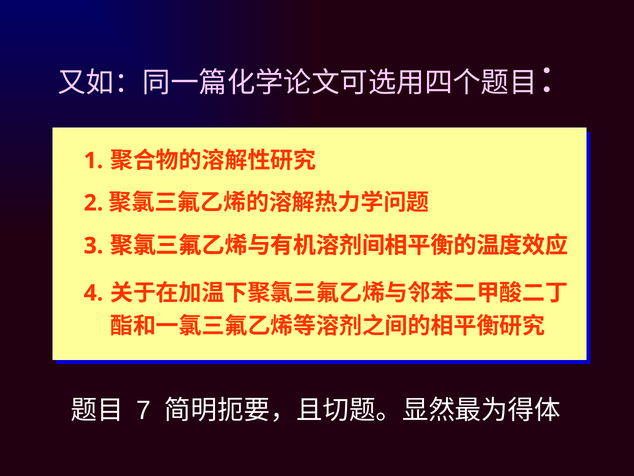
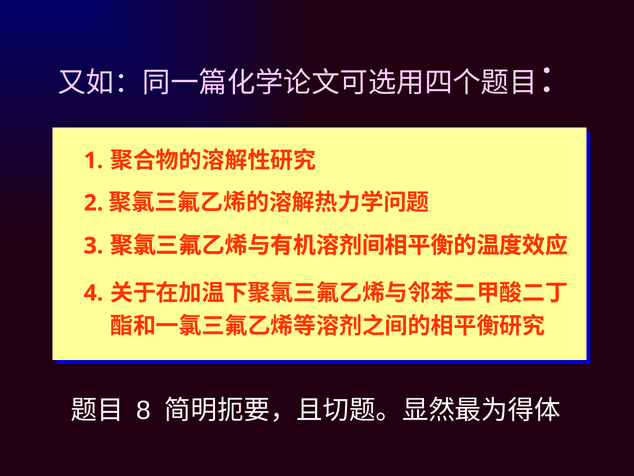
7: 7 -> 8 (143, 410)
